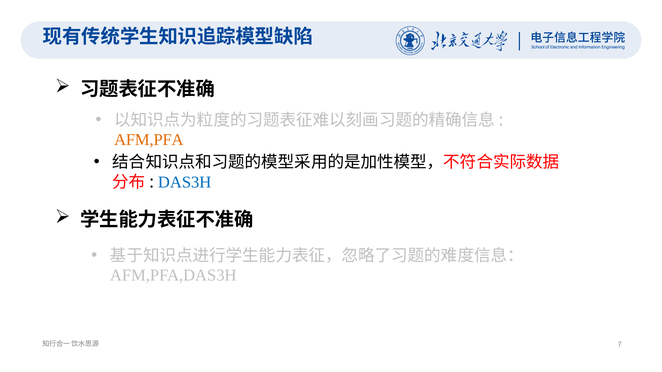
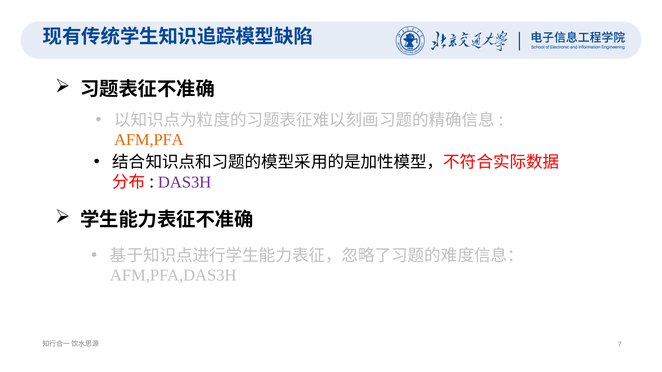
DAS3H colour: blue -> purple (185, 182)
